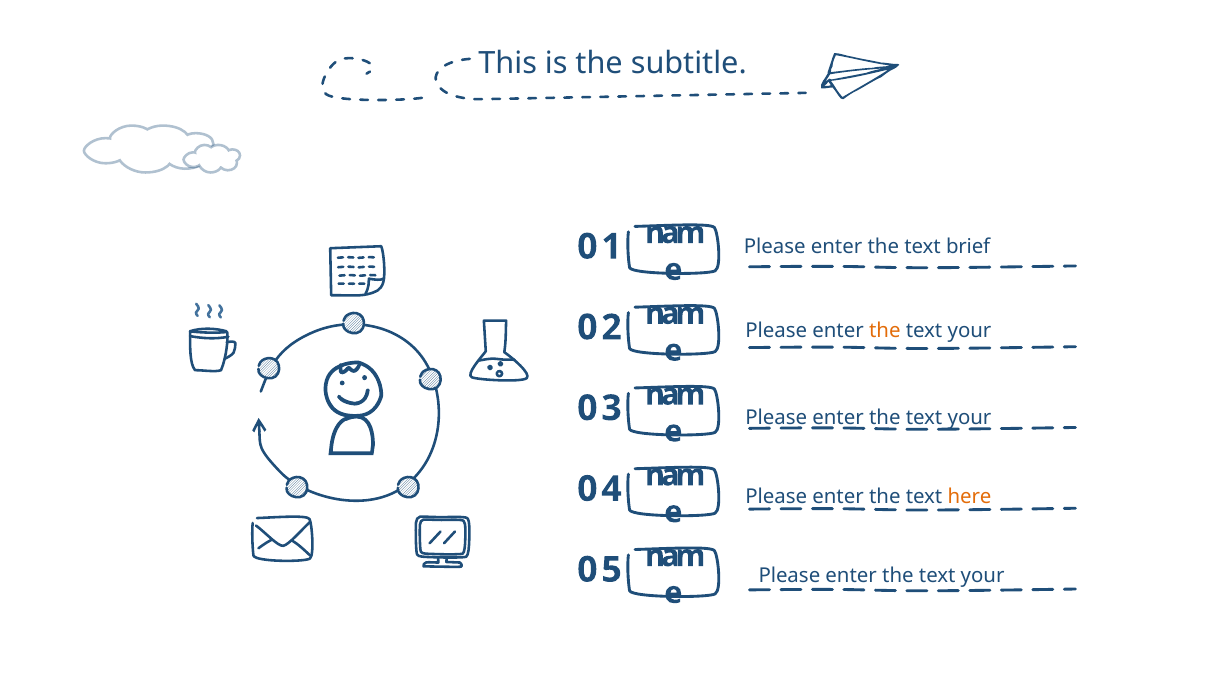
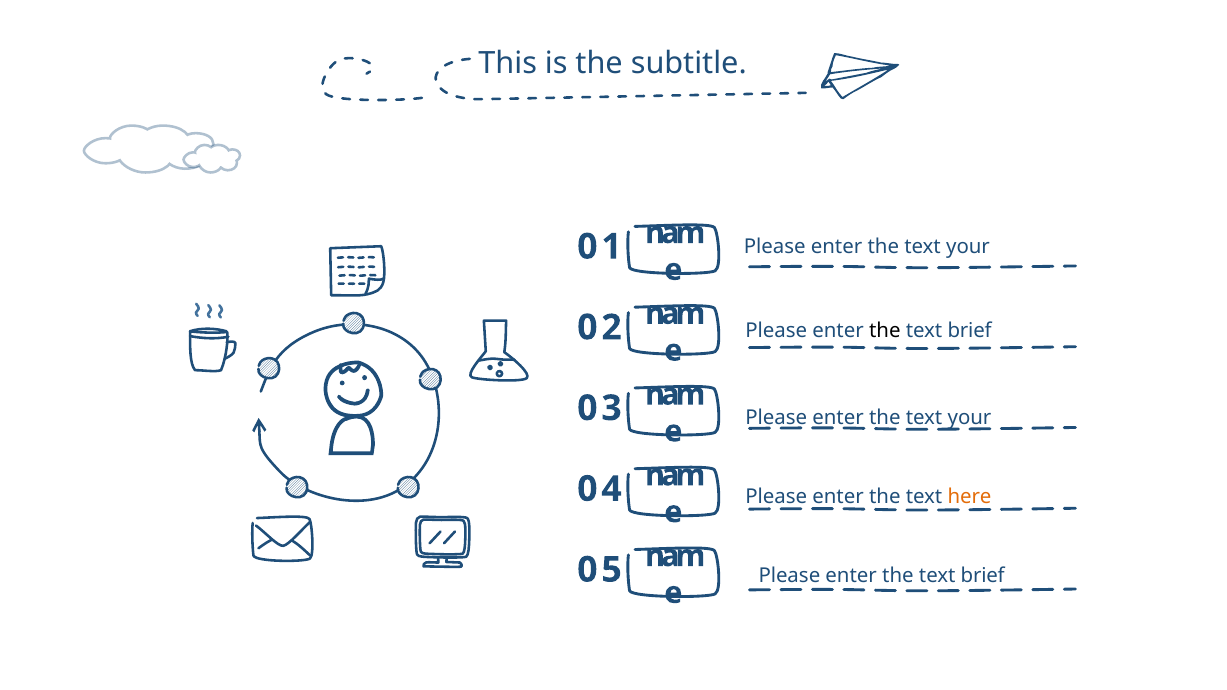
brief: brief -> your (968, 247)
the colour: orange -> black (885, 331)
your: your -> brief (970, 331)
your: your -> brief (983, 576)
